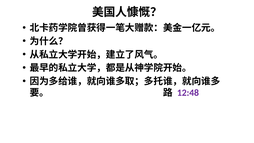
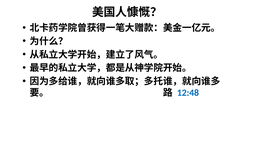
12:48 colour: purple -> blue (188, 93)
